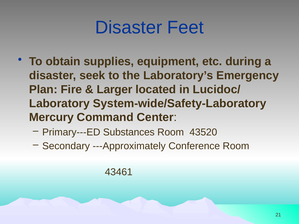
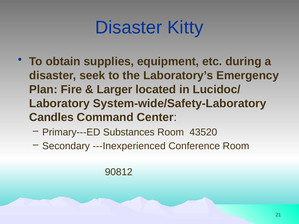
Feet: Feet -> Kitty (185, 27)
Mercury: Mercury -> Candles (51, 117)
---Approximately: ---Approximately -> ---Inexperienced (129, 146)
43461: 43461 -> 90812 (119, 172)
